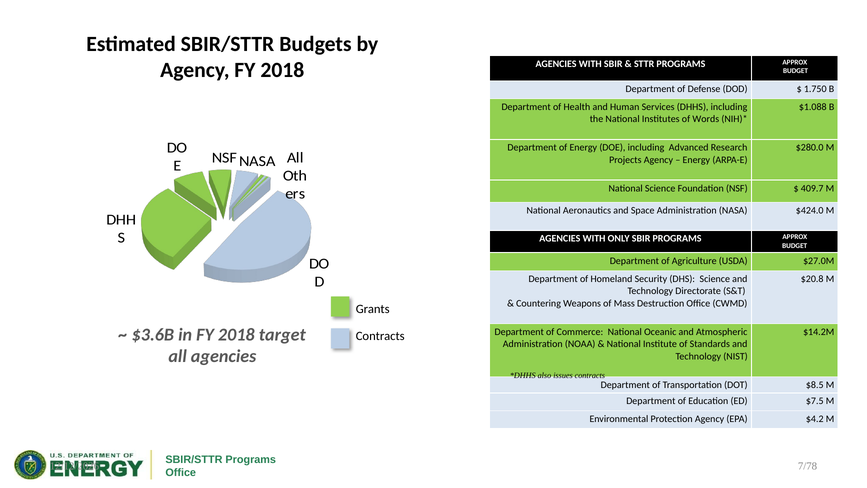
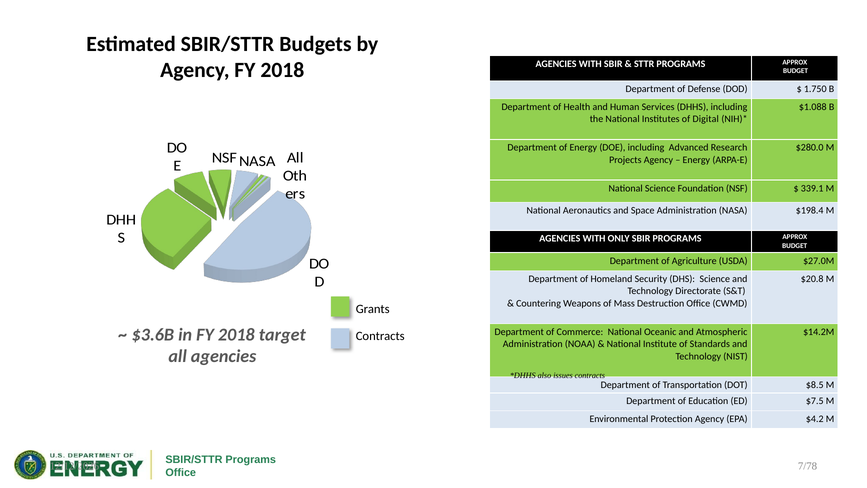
Words: Words -> Digital (706, 119)
409.7: 409.7 -> 339.1 (812, 188)
$424.0: $424.0 -> $198.4 (810, 210)
